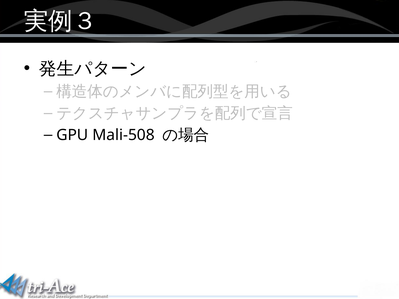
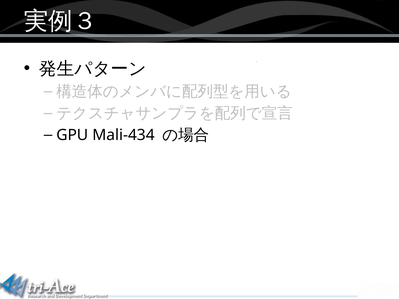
Mali-508: Mali-508 -> Mali-434 (123, 135)
